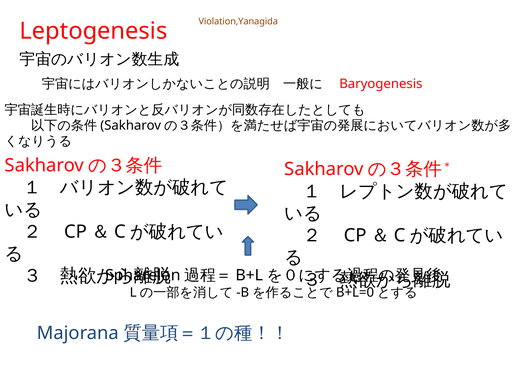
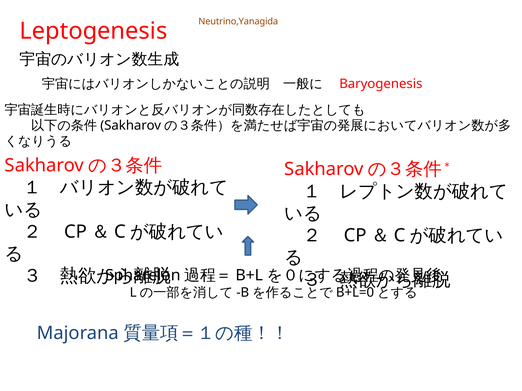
Violation,Yanagida: Violation,Yanagida -> Neutrino,Yanagida (238, 22)
